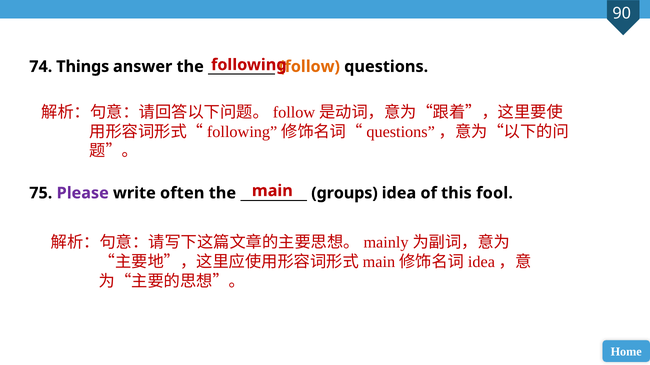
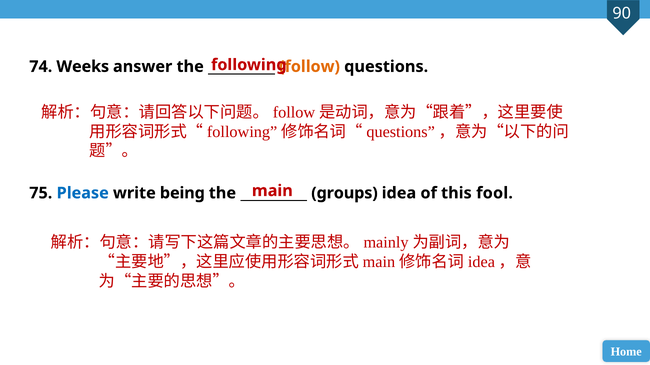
Things: Things -> Weeks (83, 67)
Please colour: purple -> blue (83, 193)
often: often -> being (182, 193)
